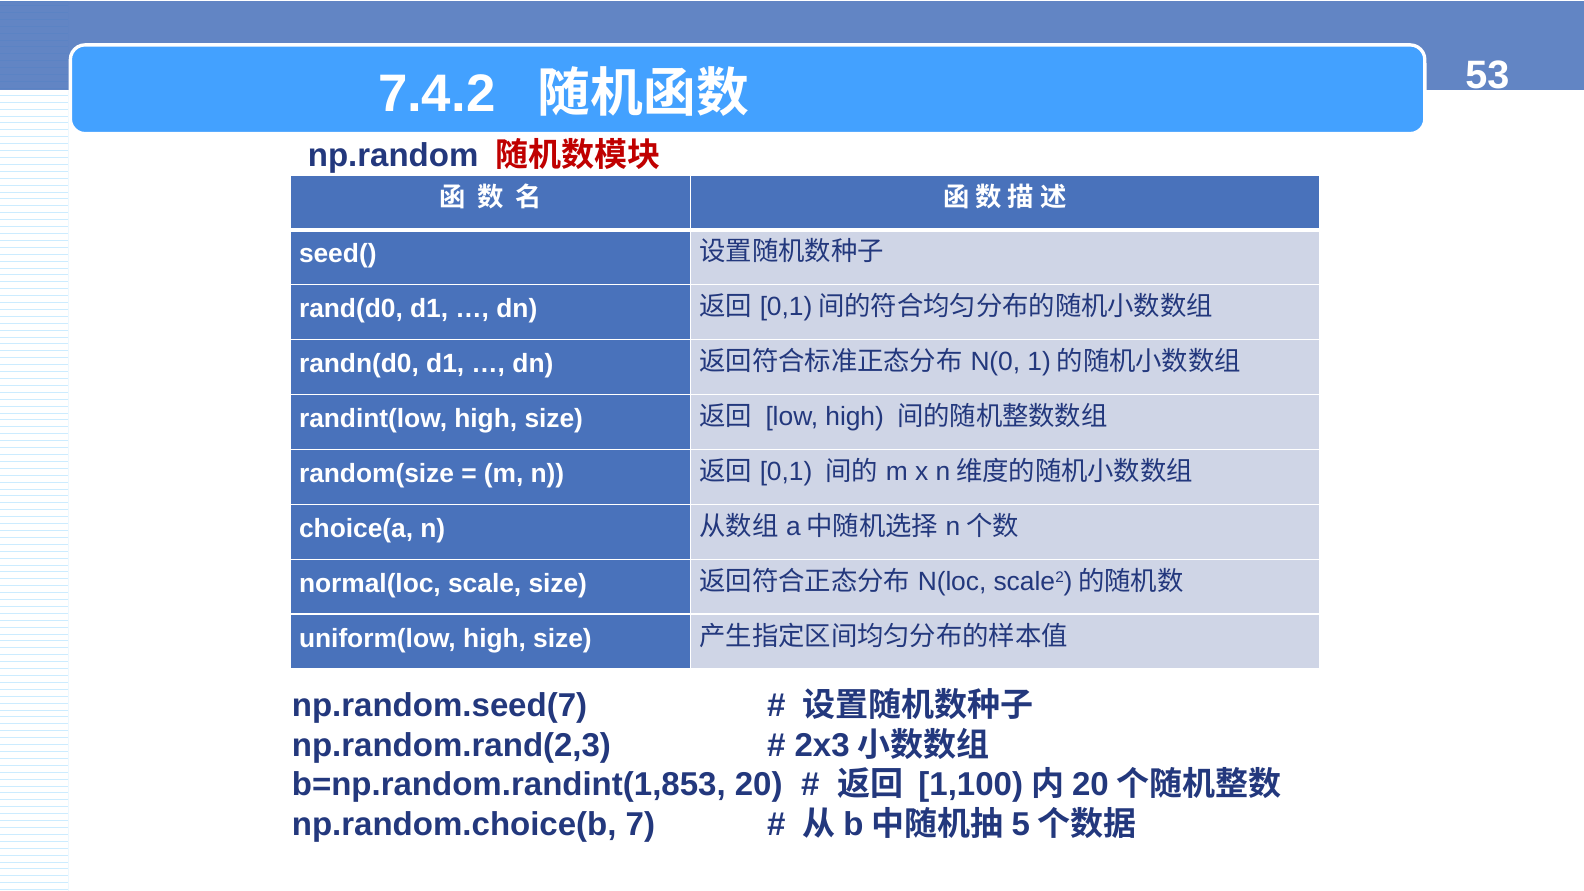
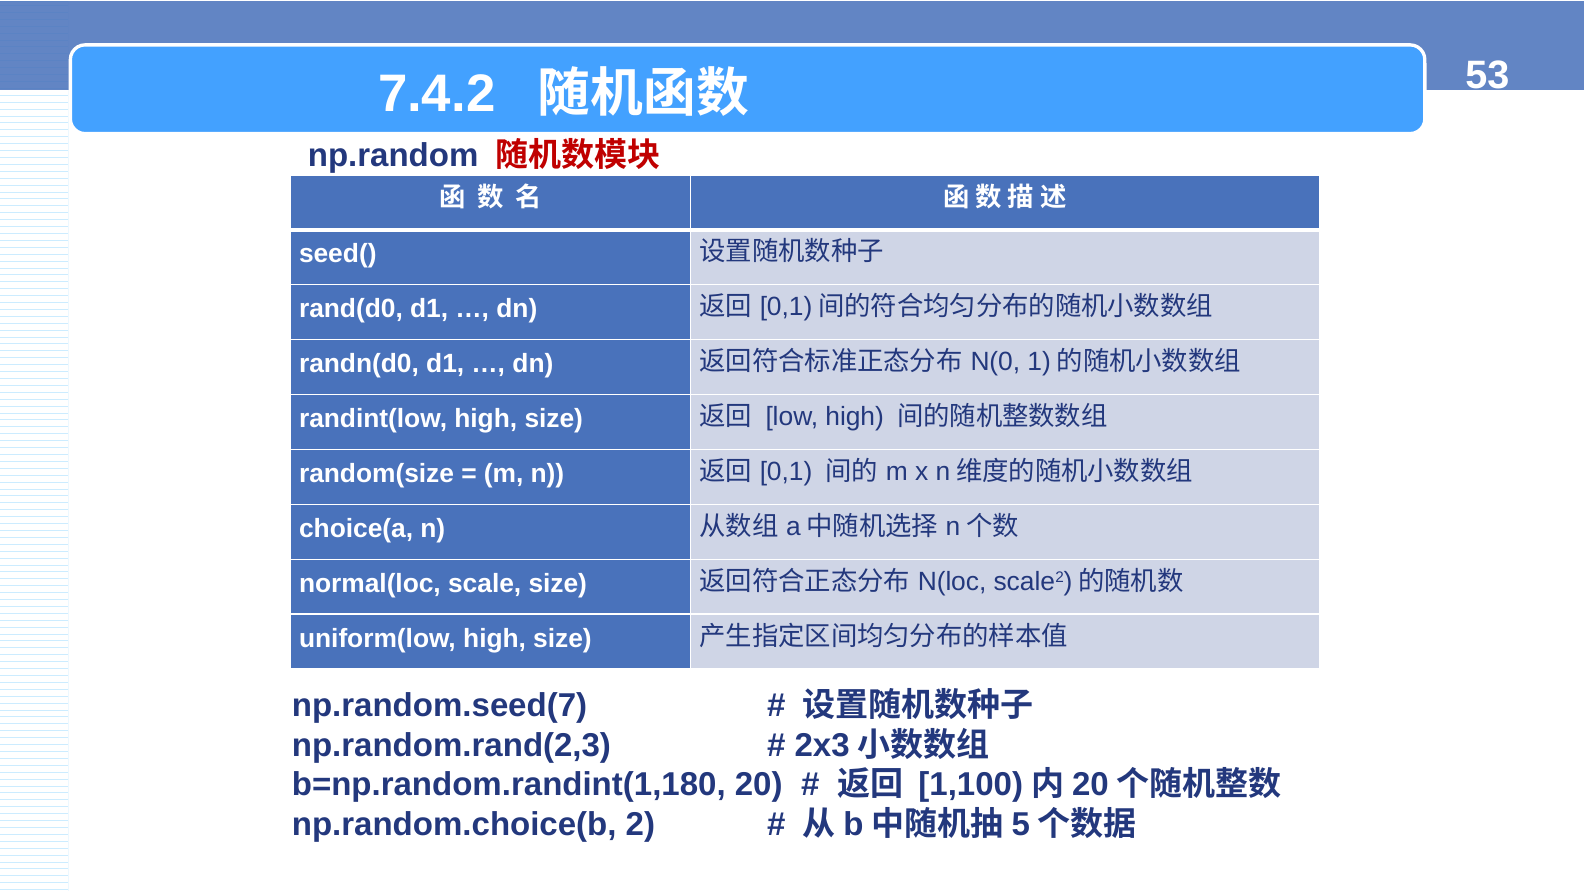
b=np.random.randint(1,853: b=np.random.randint(1,853 -> b=np.random.randint(1,180 (509, 785)
7: 7 -> 2 (640, 825)
